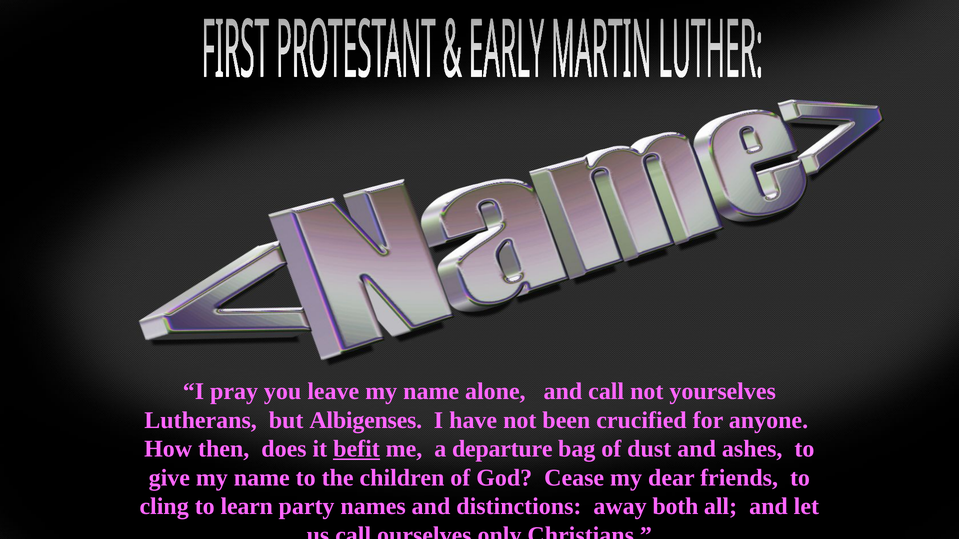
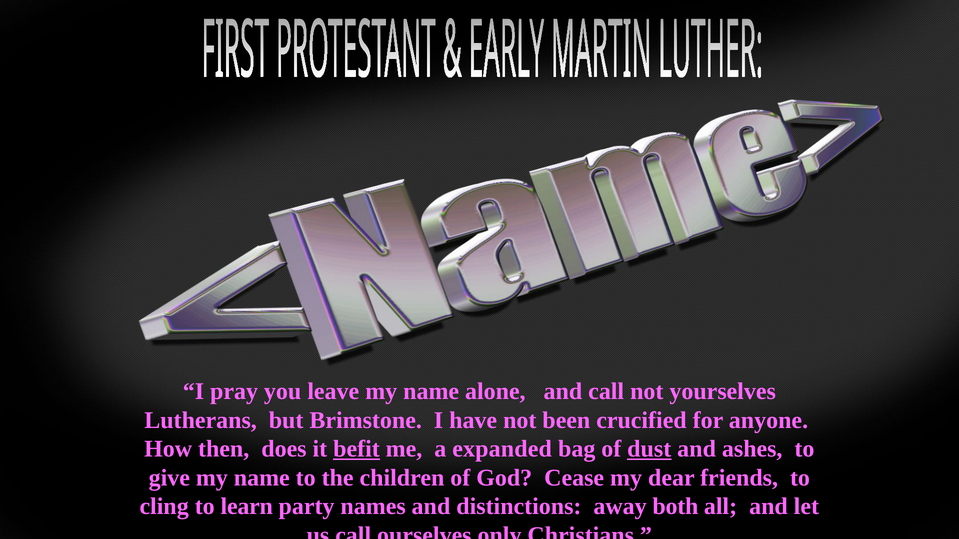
Albigenses: Albigenses -> Brimstone (366, 421)
departure: departure -> expanded (502, 449)
dust underline: none -> present (649, 449)
